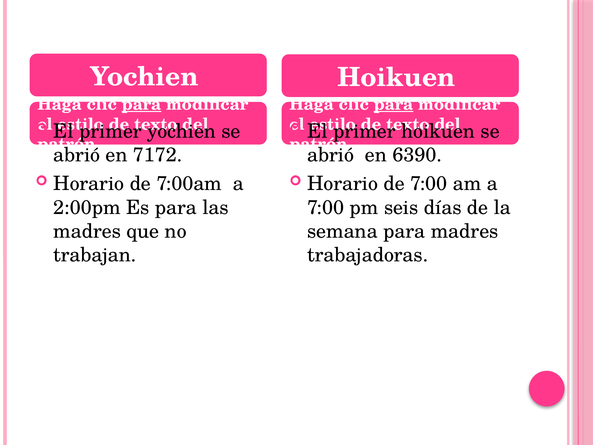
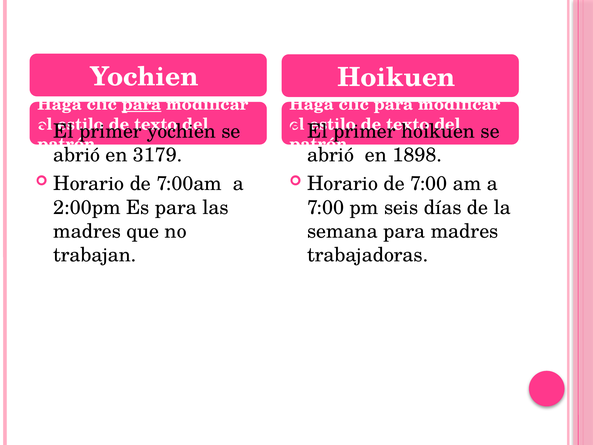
para underline: present -> none (394, 104)
7172: 7172 -> 3179 (158, 155)
6390: 6390 -> 1898 (417, 155)
